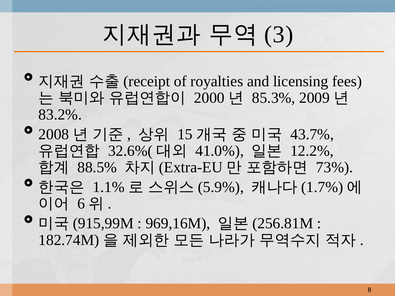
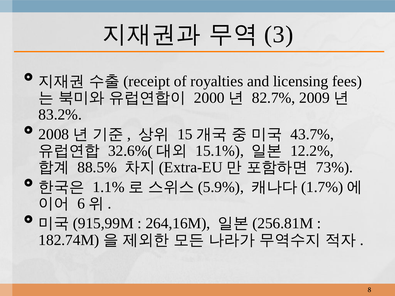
85.3%: 85.3% -> 82.7% (274, 98)
41.0%: 41.0% -> 15.1% (220, 151)
969,16M: 969,16M -> 264,16M (178, 224)
